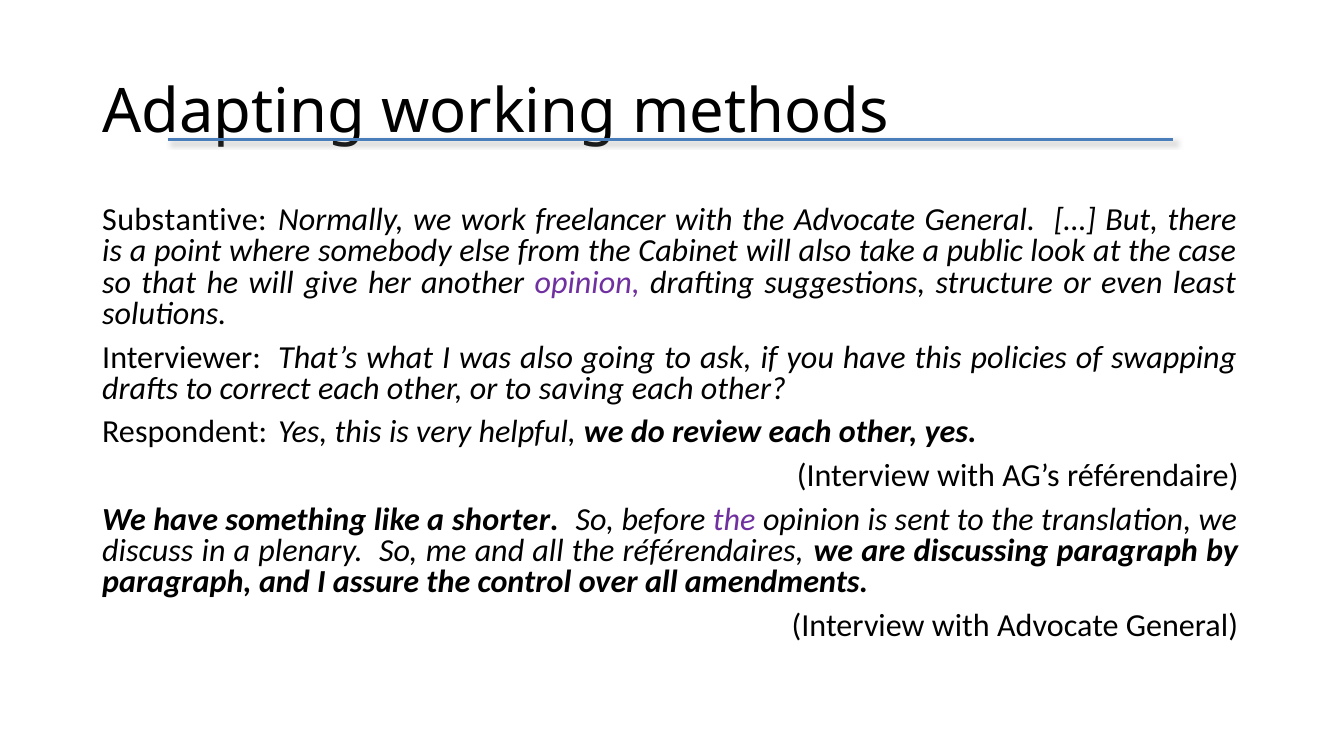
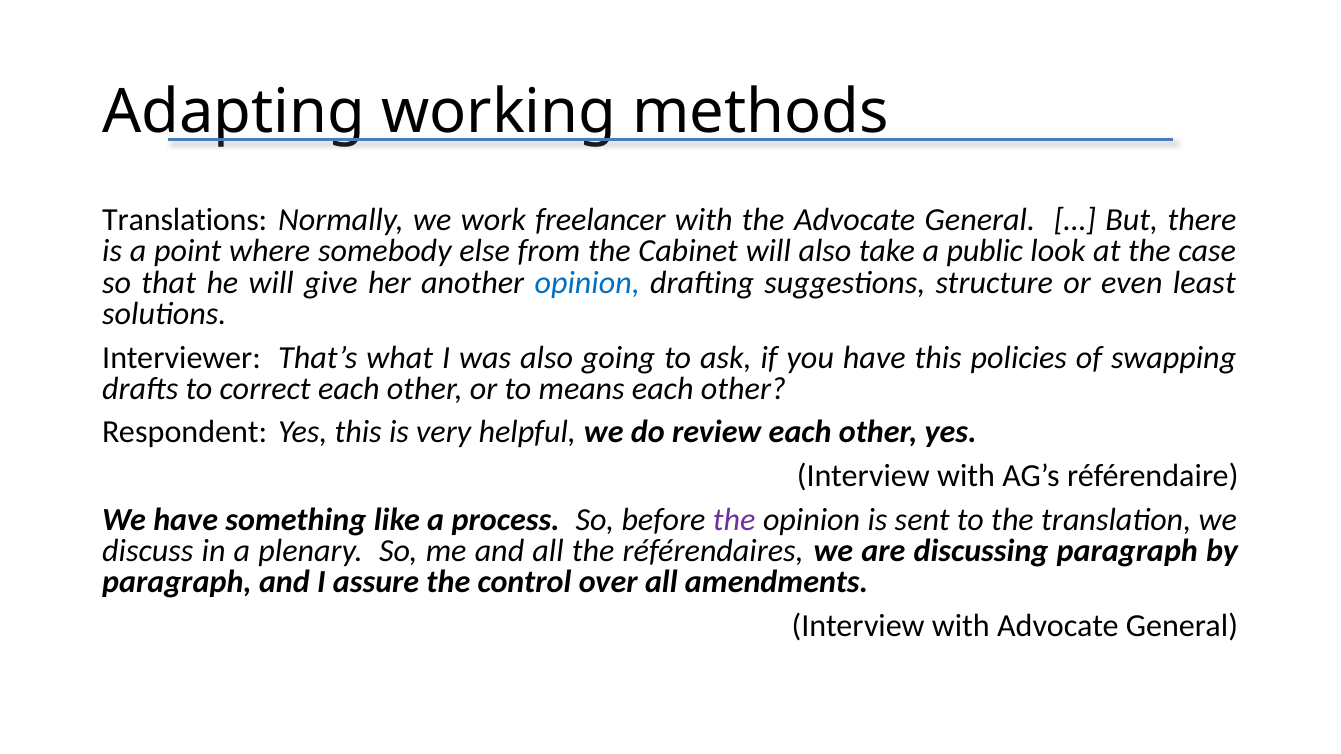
Substantive: Substantive -> Translations (185, 220)
opinion colour: purple -> blue (587, 283)
saving: saving -> means (582, 389)
shorter: shorter -> process (506, 520)
